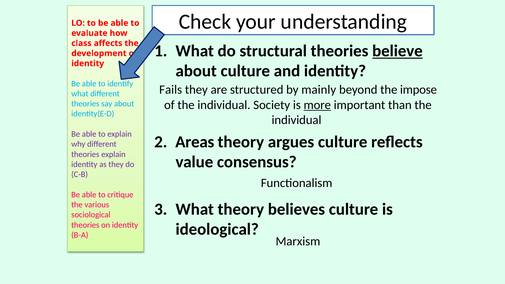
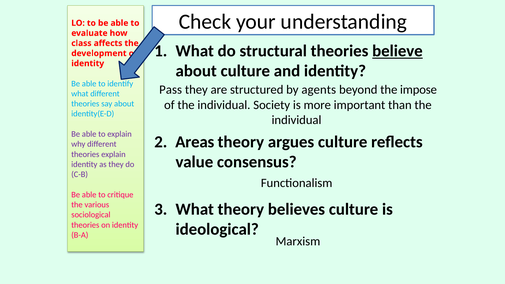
Fails: Fails -> Pass (171, 90)
mainly: mainly -> agents (319, 90)
more underline: present -> none (317, 105)
